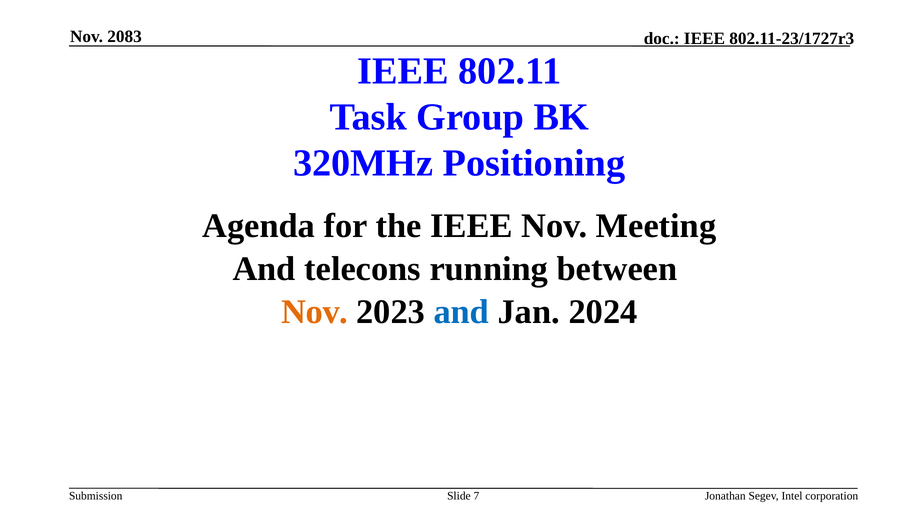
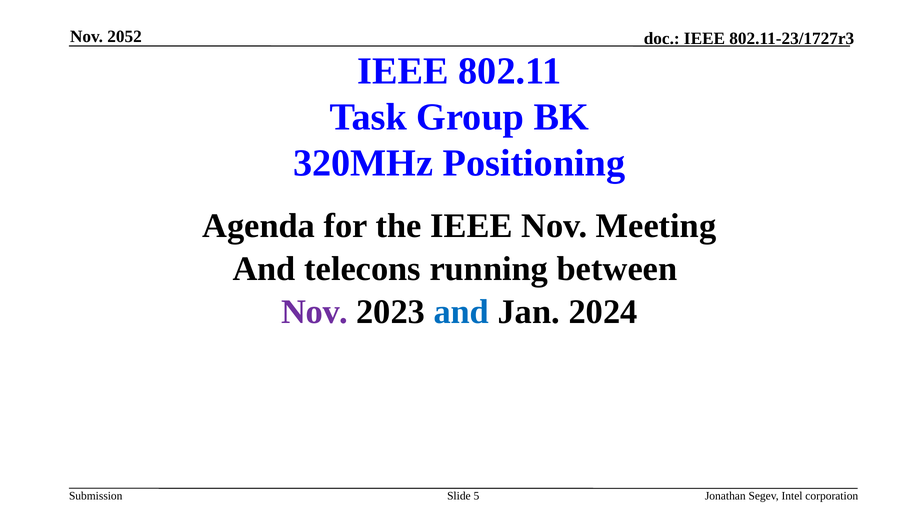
2083: 2083 -> 2052 (125, 37)
Nov colour: orange -> purple (315, 312)
7: 7 -> 5 (476, 496)
